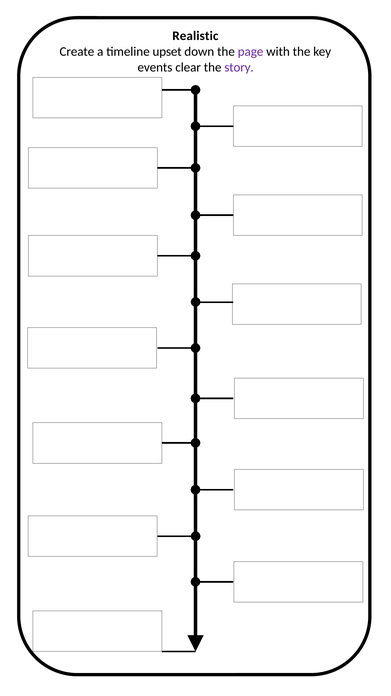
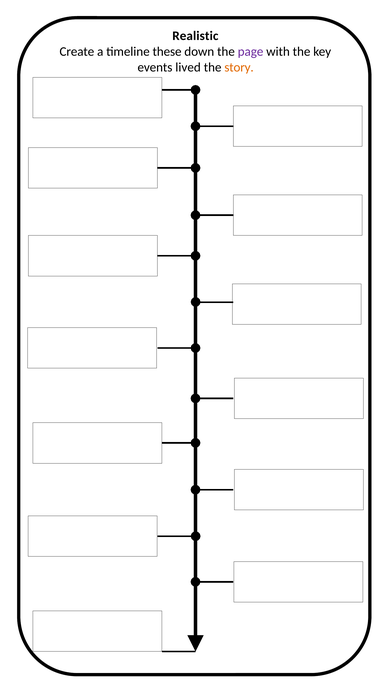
upset: upset -> these (167, 52)
clear: clear -> lived (188, 67)
story colour: purple -> orange (239, 67)
